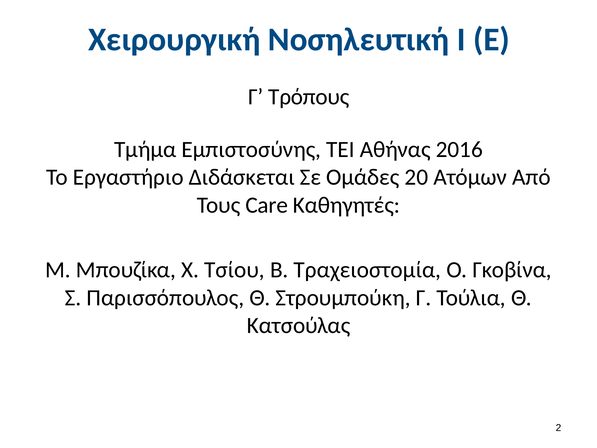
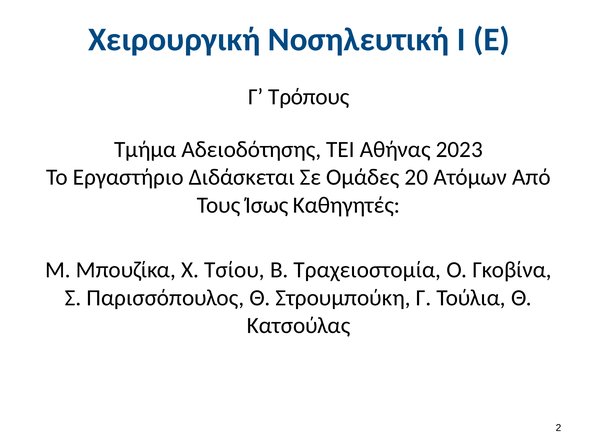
Εμπιστοσύνης: Εμπιστοσύνης -> Αδειοδότησης (251, 149)
2016: 2016 -> 2023 (459, 149)
Care: Care -> Ίσως (267, 205)
